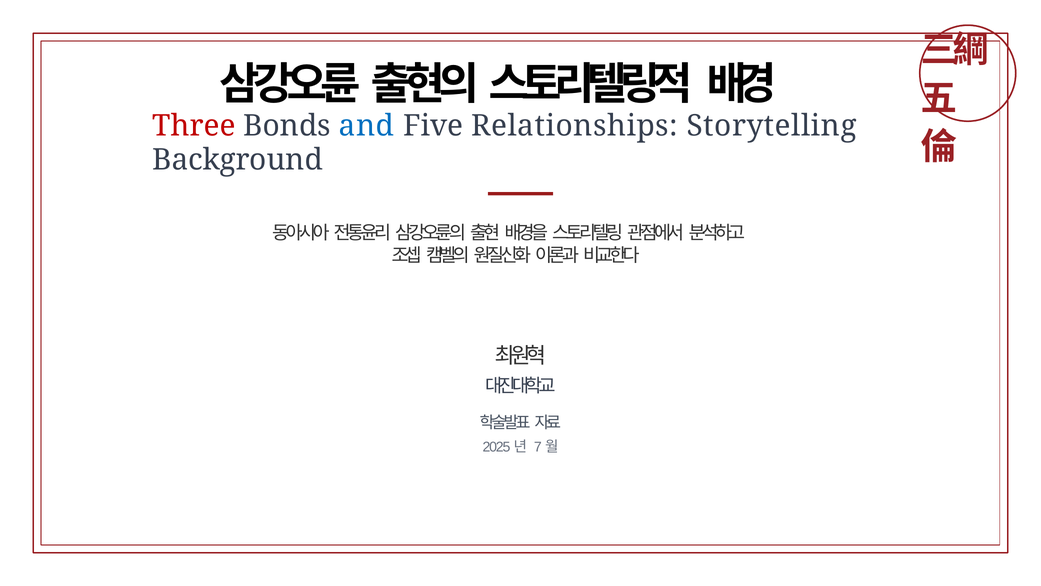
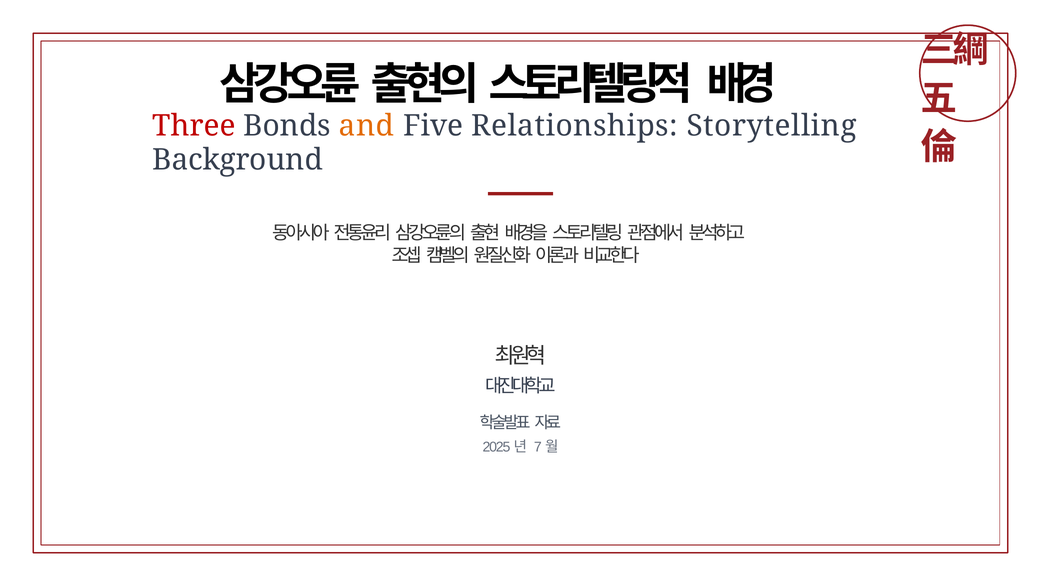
and colour: blue -> orange (366, 126)
